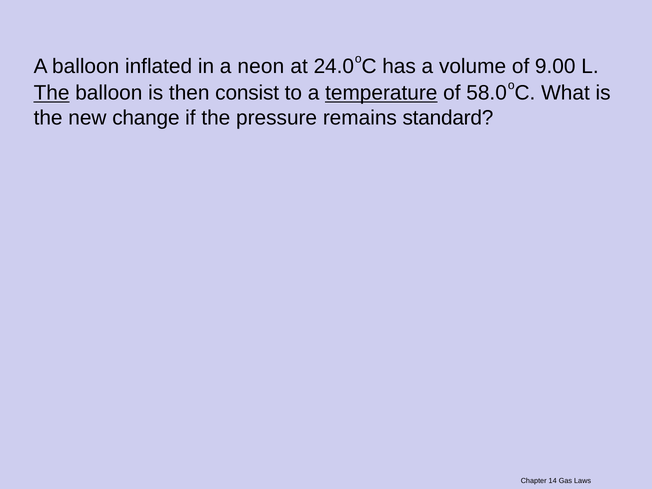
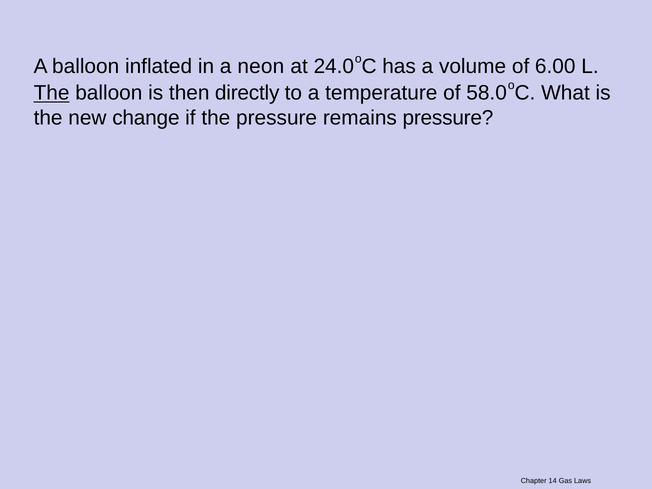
9.00: 9.00 -> 6.00 (555, 66)
consist: consist -> directly (247, 93)
temperature underline: present -> none (381, 93)
remains standard: standard -> pressure (448, 118)
